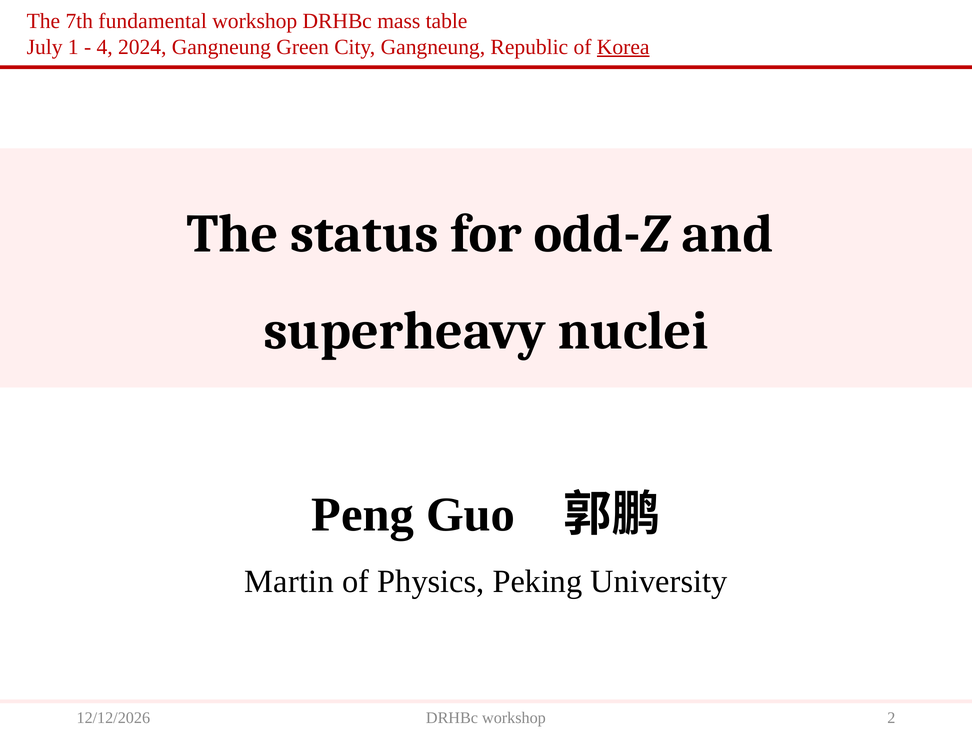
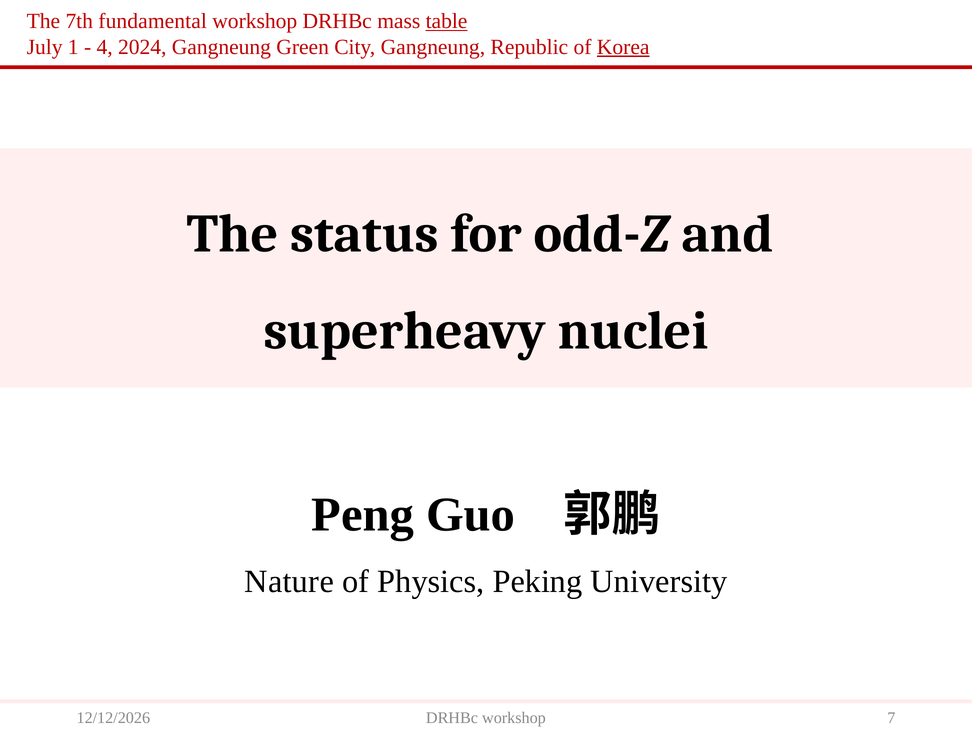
table underline: none -> present (447, 21)
Martin: Martin -> Nature (289, 581)
2: 2 -> 7 (891, 718)
